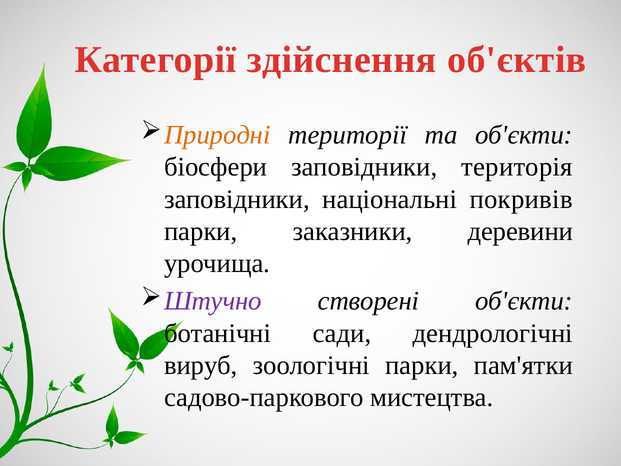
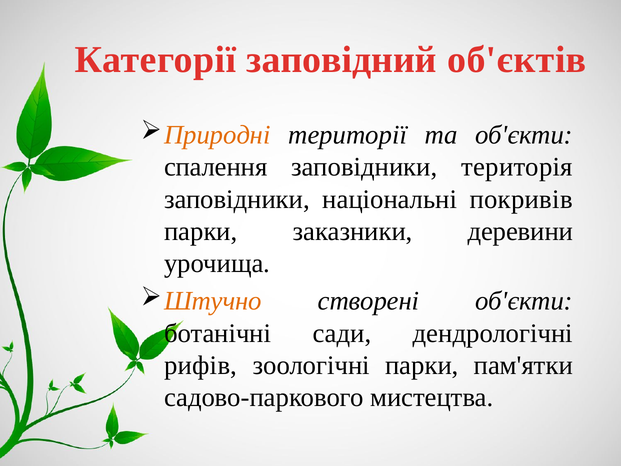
здійснення: здійснення -> заповідний (342, 60)
біосфери: біосфери -> спалення (216, 167)
Штучно colour: purple -> orange (213, 301)
вируб: вируб -> рифів (201, 365)
